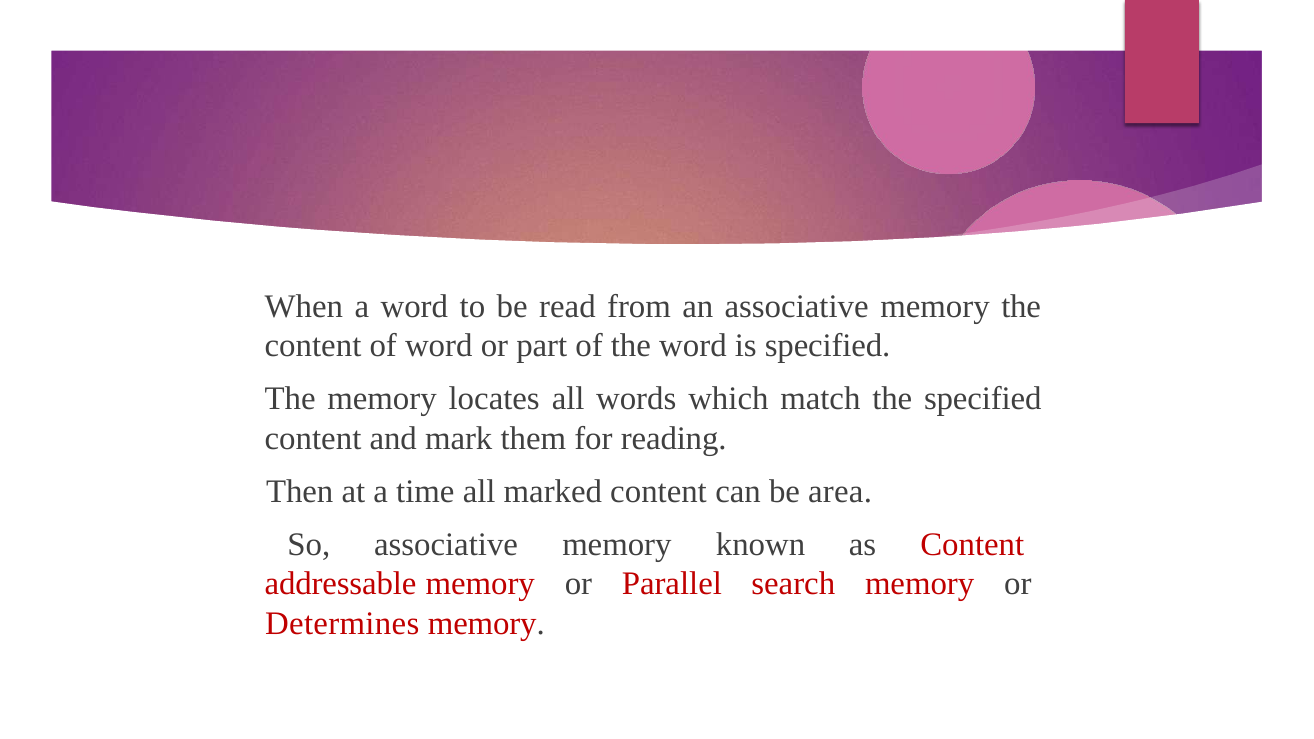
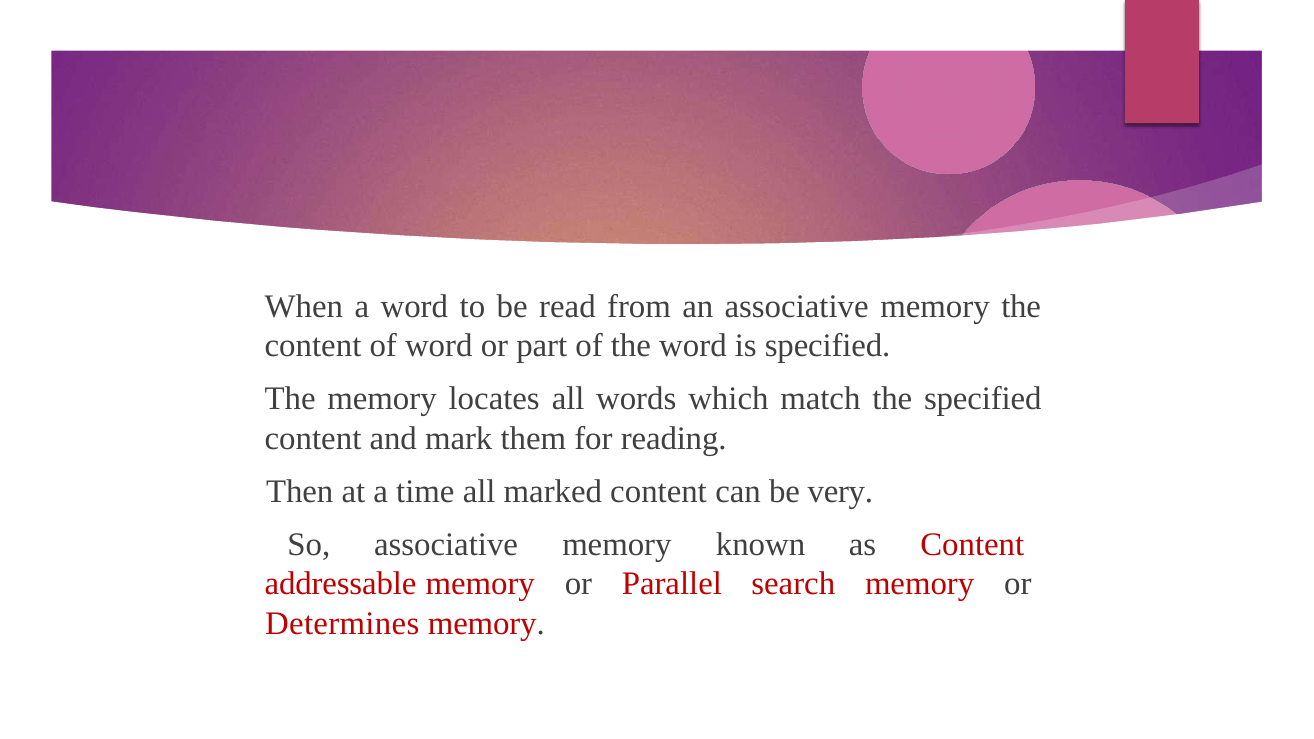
area: area -> very (840, 492)
